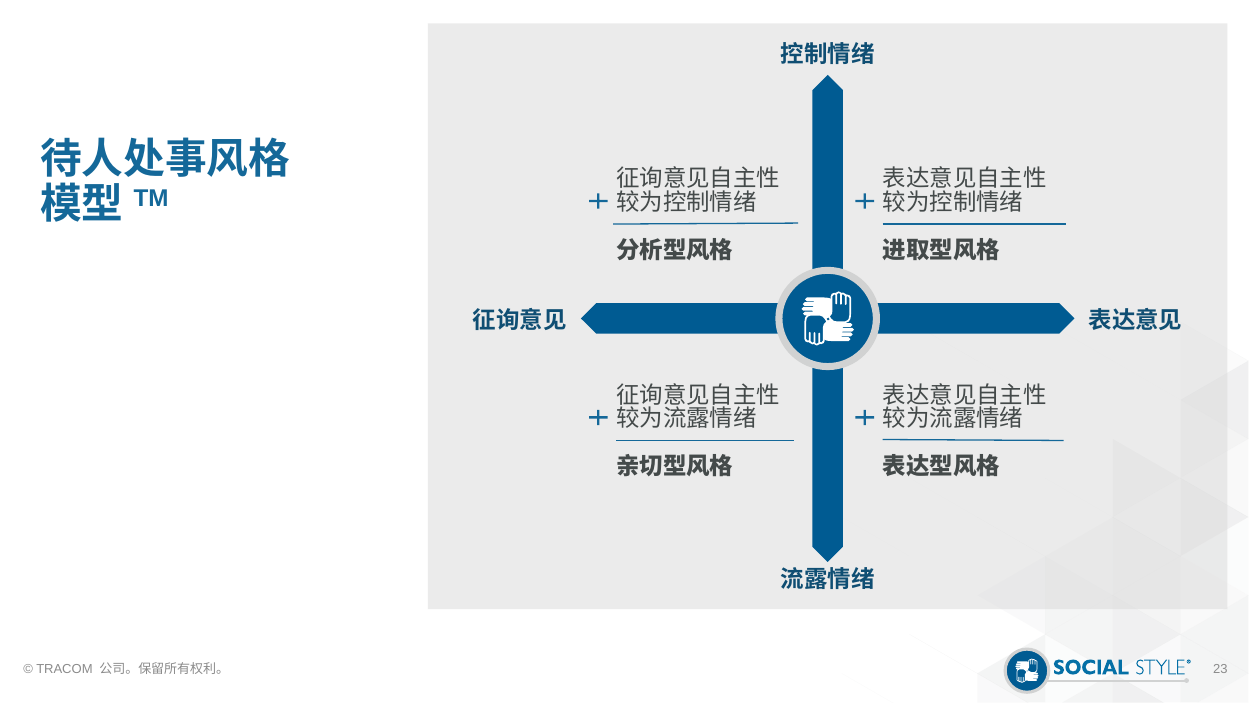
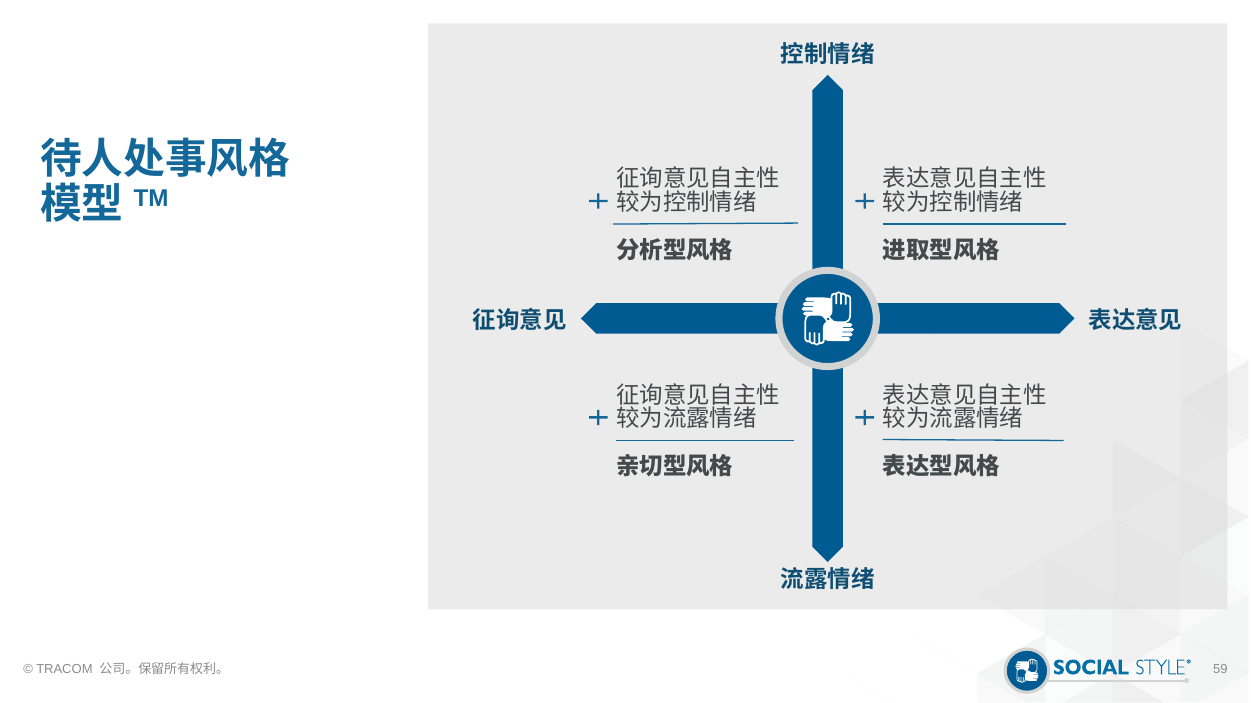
23: 23 -> 59 (1220, 669)
